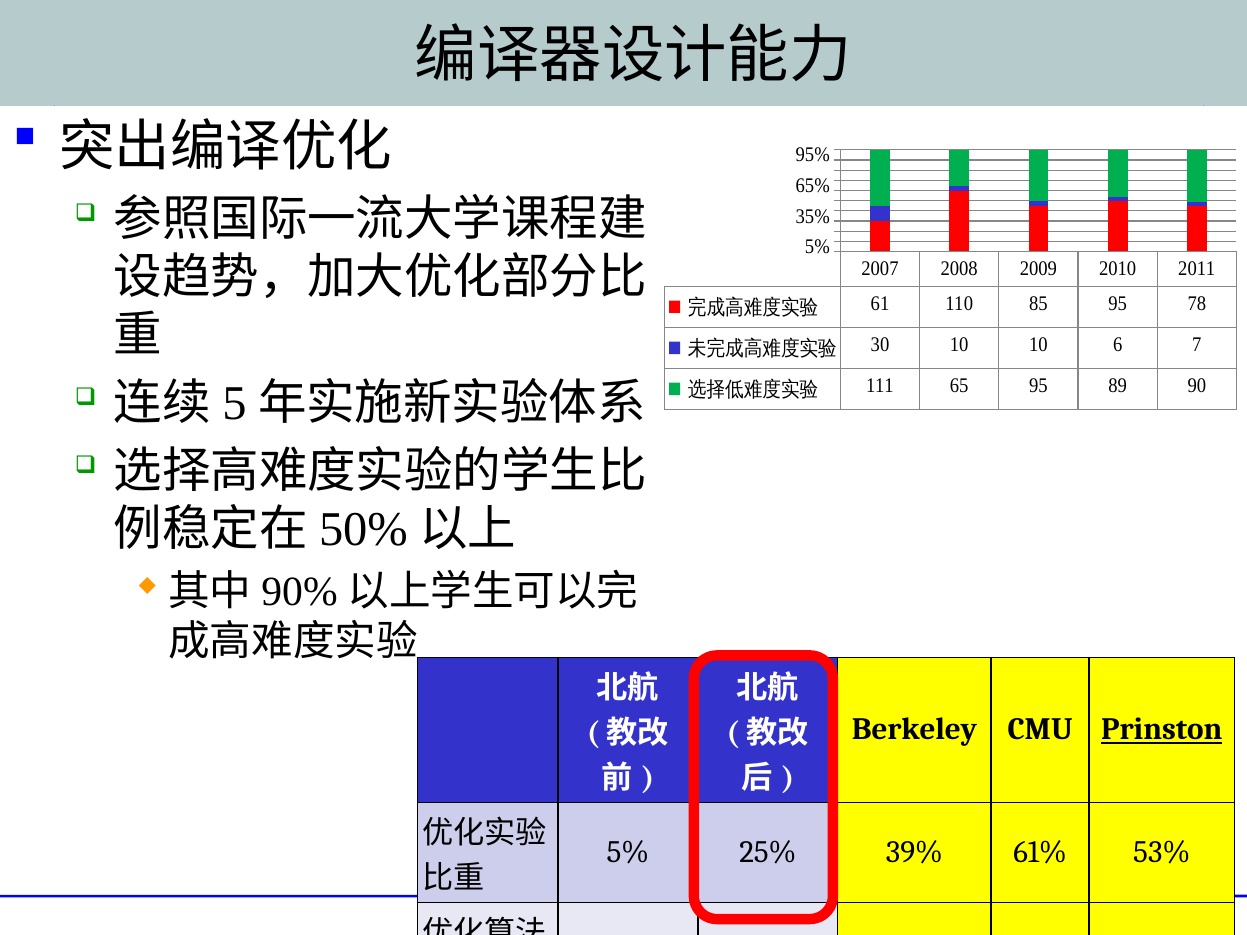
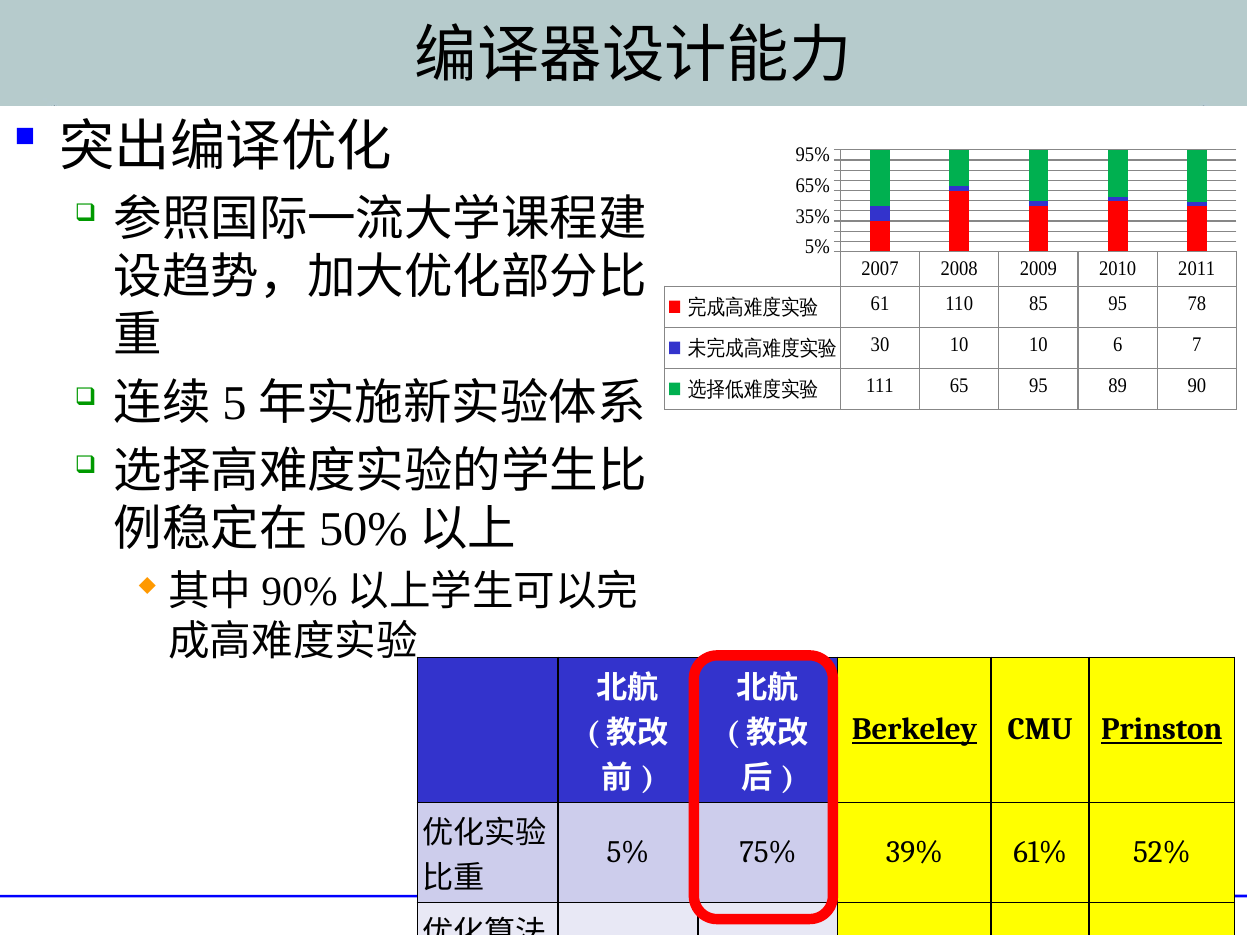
Berkeley underline: none -> present (915, 730)
25%: 25% -> 75% (768, 852)
53%: 53% -> 52% (1162, 852)
